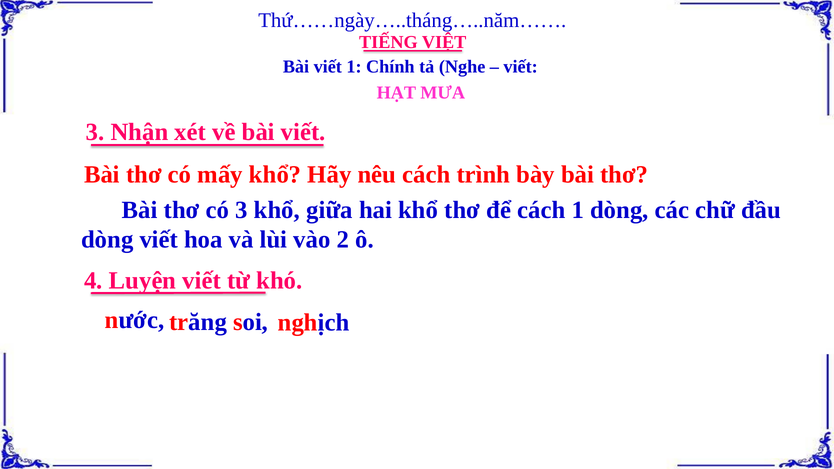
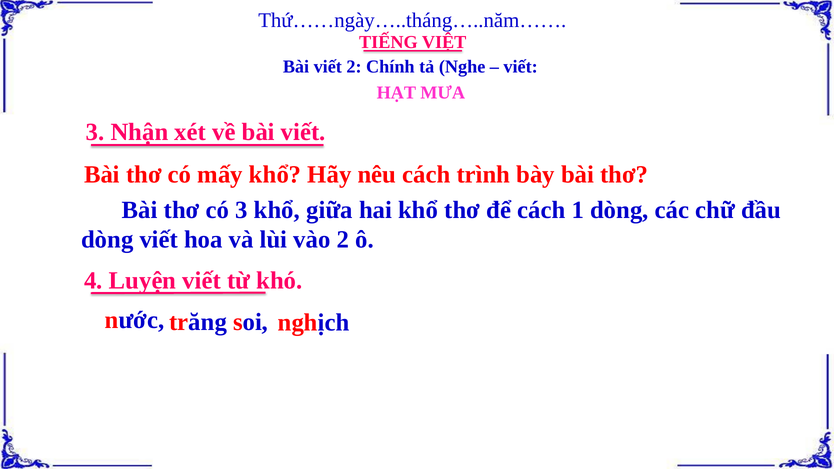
viết 1: 1 -> 2 (354, 67)
